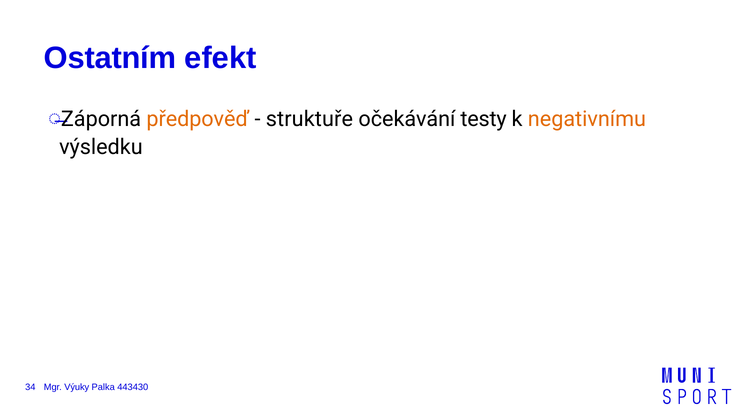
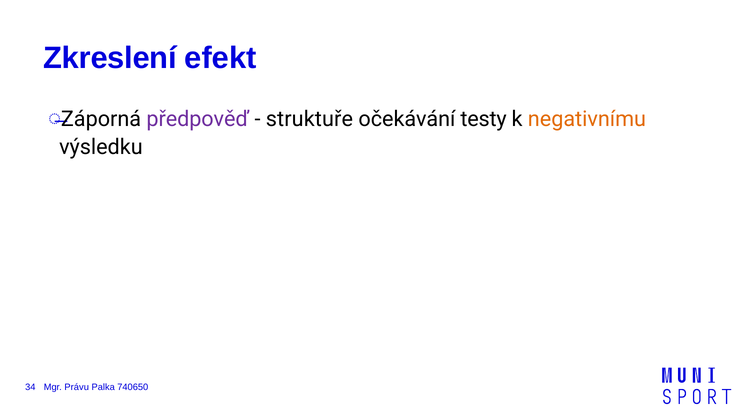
Ostatním: Ostatním -> Zkreslení (110, 58)
předpověď colour: orange -> purple (198, 119)
Výuky: Výuky -> Právu (77, 387)
443430: 443430 -> 740650 (133, 387)
